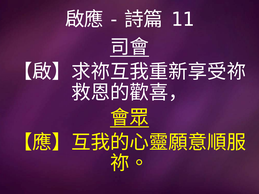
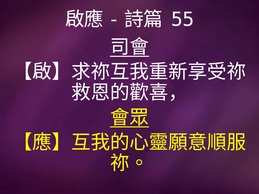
11: 11 -> 55 (183, 20)
